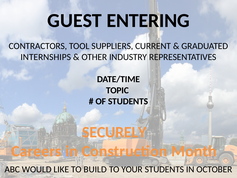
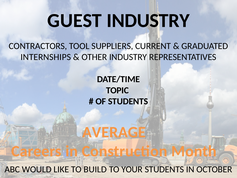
GUEST ENTERING: ENTERING -> INDUSTRY (148, 21)
SECURELY: SECURELY -> AVERAGE (114, 132)
